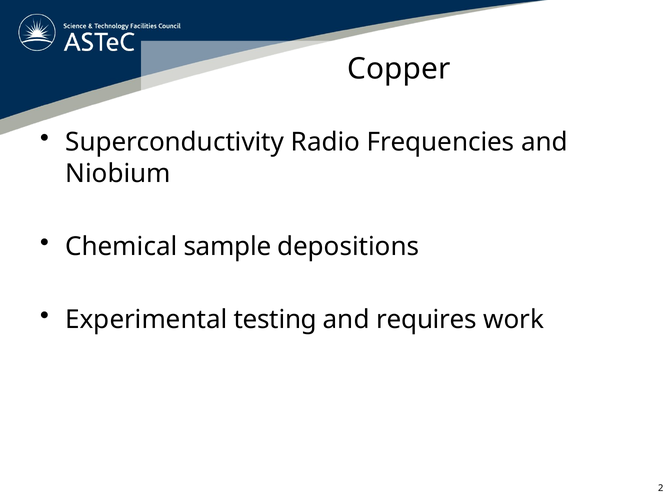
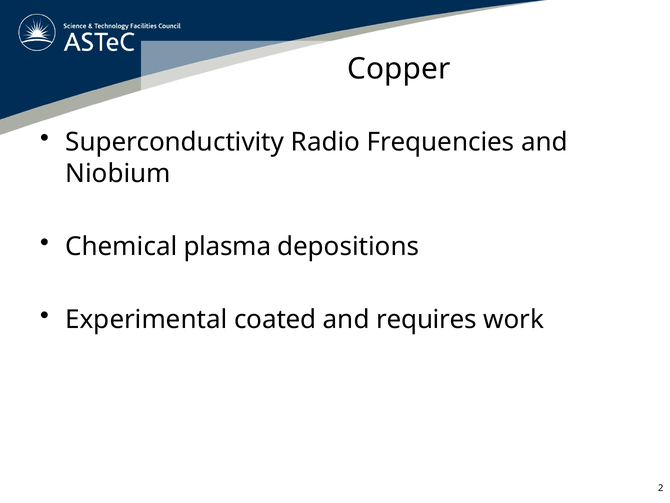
sample: sample -> plasma (227, 246)
testing: testing -> coated (275, 319)
